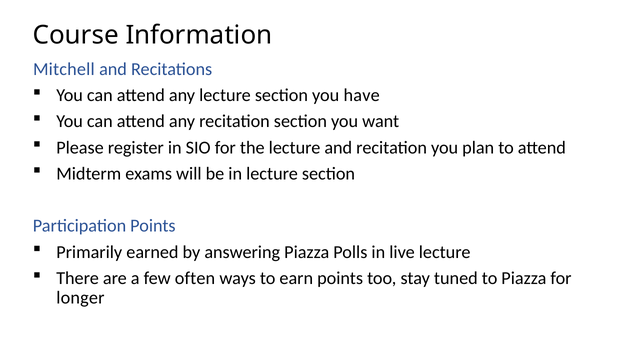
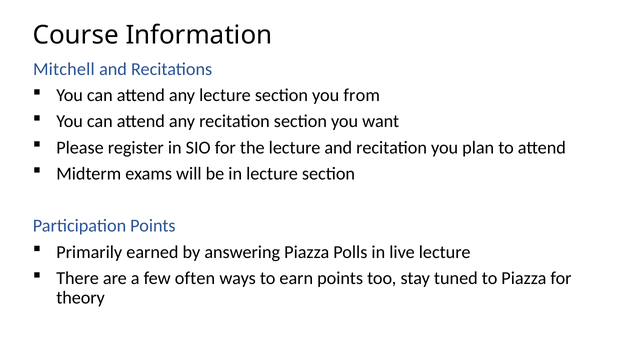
have: have -> from (362, 95)
longer: longer -> theory (81, 298)
